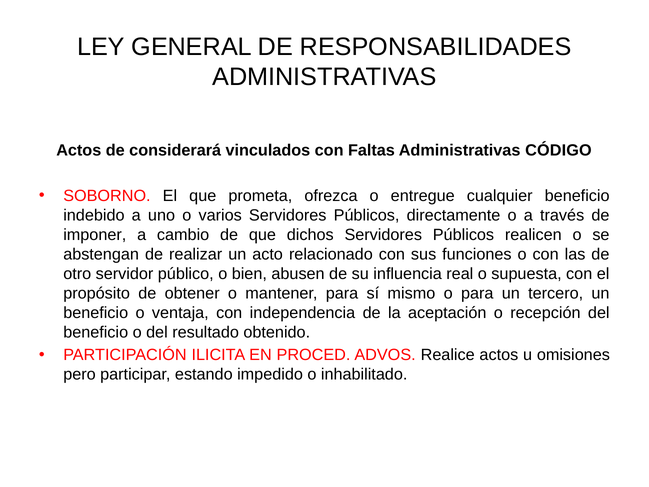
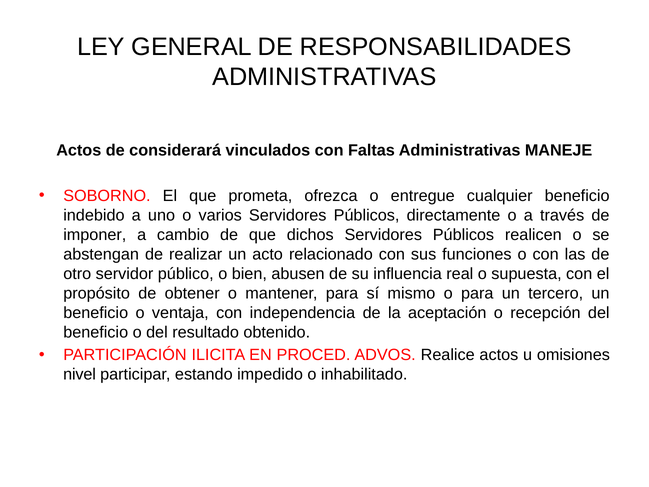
CÓDIGO: CÓDIGO -> MANEJE (559, 150)
pero: pero -> nivel (80, 374)
